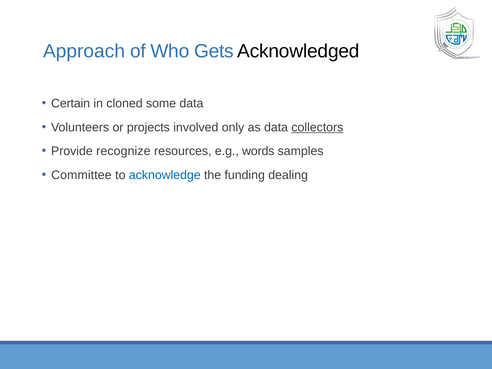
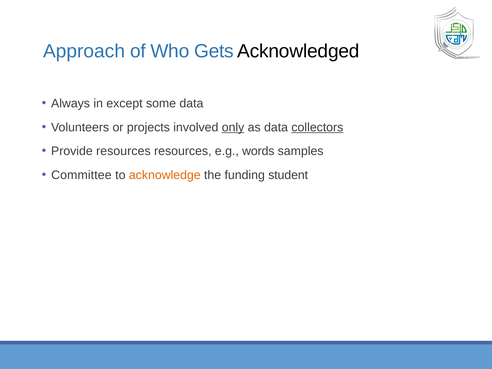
Certain: Certain -> Always (71, 103)
cloned: cloned -> except (125, 103)
only underline: none -> present (233, 127)
Provide recognize: recognize -> resources (123, 151)
acknowledge colour: blue -> orange (165, 175)
dealing: dealing -> student (288, 175)
